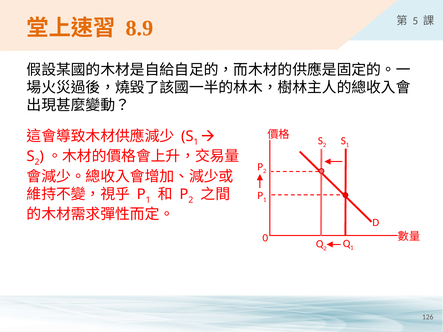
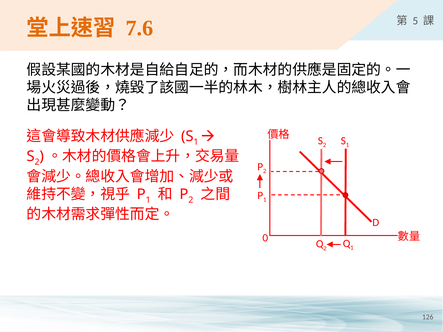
8.9: 8.9 -> 7.6 (139, 28)
